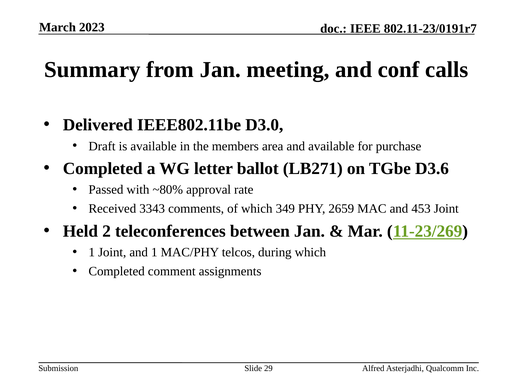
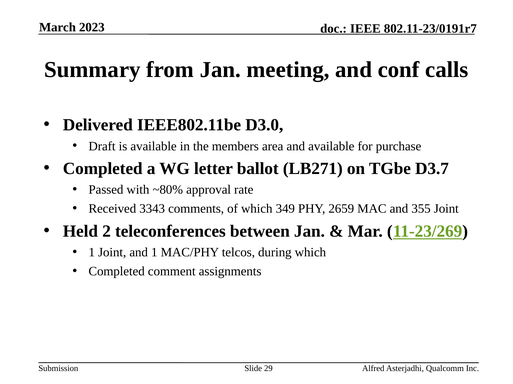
D3.6: D3.6 -> D3.7 (432, 169)
453: 453 -> 355 (421, 209)
